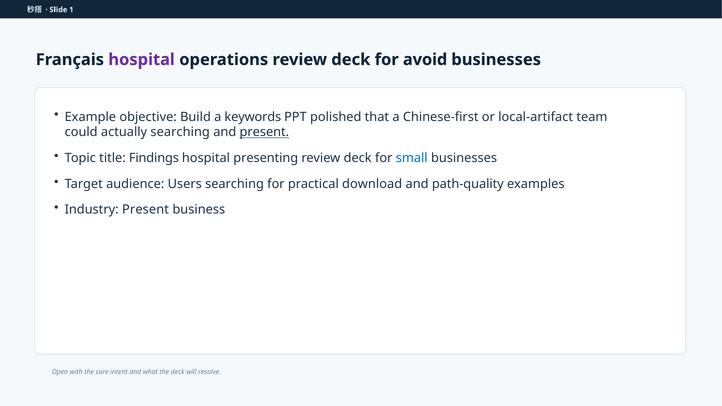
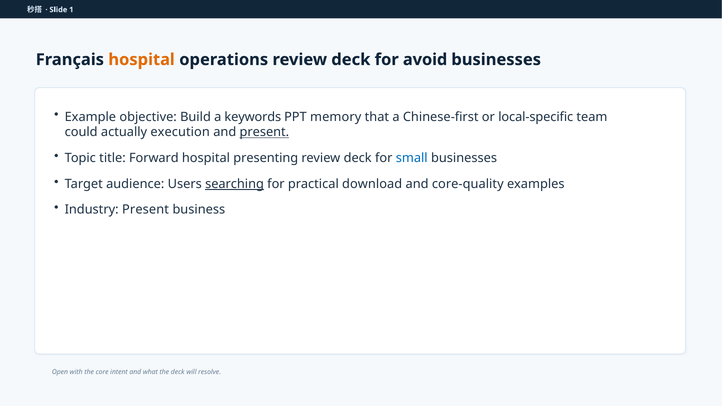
hospital colour: purple -> orange (142, 60)
polished: polished -> memory (336, 117)
local-artifact: local-artifact -> local-specific (536, 117)
actually searching: searching -> execution (180, 132)
Findings: Findings -> Forward (154, 158)
searching underline: none -> present (235, 184)
path-quality: path-quality -> core-quality (468, 184)
